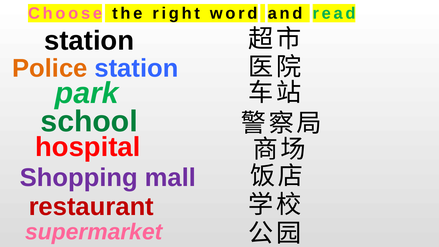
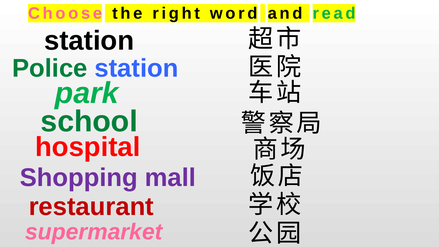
Police colour: orange -> green (50, 68)
